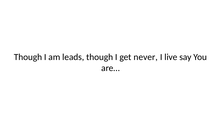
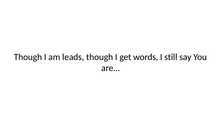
never: never -> words (146, 57)
live: live -> still (171, 57)
